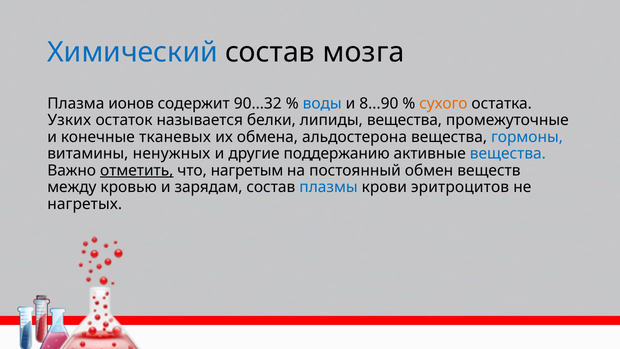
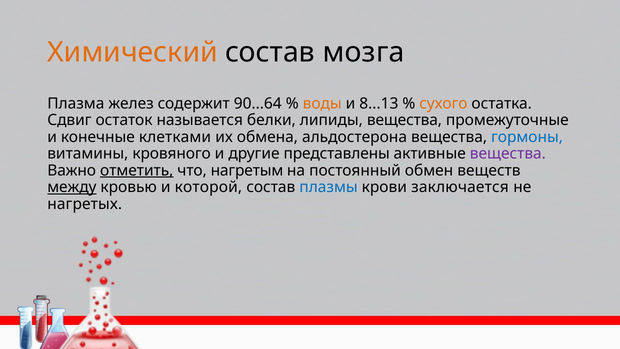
Химический colour: blue -> orange (133, 52)
ионов: ионов -> желез (131, 103)
90...32: 90...32 -> 90...64 (258, 103)
воды colour: blue -> orange (322, 103)
8...90: 8...90 -> 8...13 (379, 103)
Узких: Узких -> Сдвиг (69, 120)
тканевых: тканевых -> клетками (175, 137)
ненужных: ненужных -> кровяного (172, 154)
поддержанию: поддержанию -> представлены (337, 154)
вещества colour: blue -> purple (508, 154)
между underline: none -> present (72, 187)
зарядам: зарядам -> которой (208, 187)
эритроцитов: эритроцитов -> заключается (460, 187)
